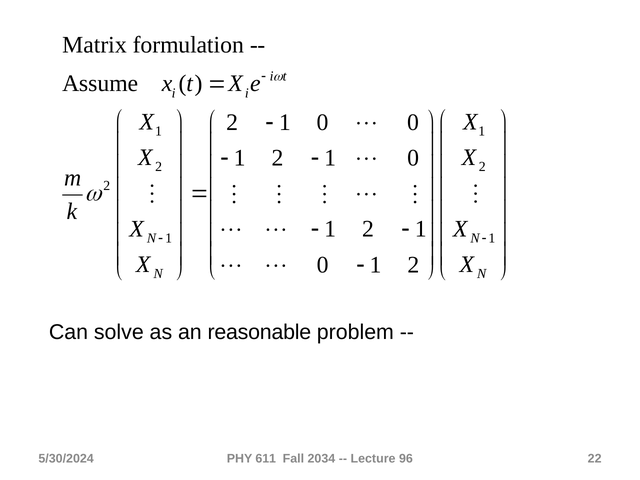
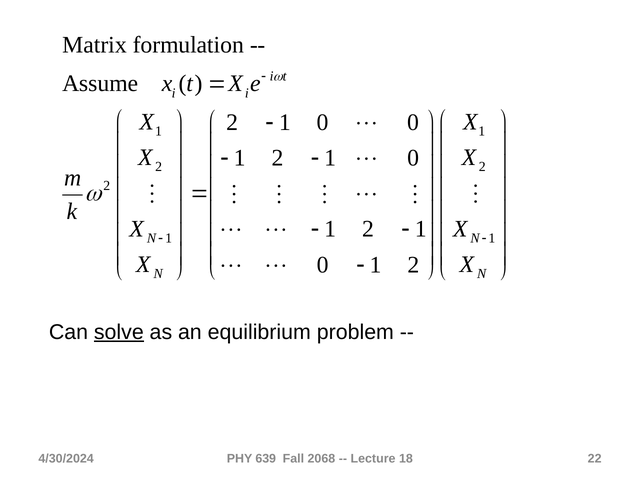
solve underline: none -> present (119, 332)
reasonable: reasonable -> equilibrium (259, 332)
5/30/2024: 5/30/2024 -> 4/30/2024 (66, 459)
611: 611 -> 639 (266, 459)
2034: 2034 -> 2068 (321, 459)
96: 96 -> 18 (406, 459)
